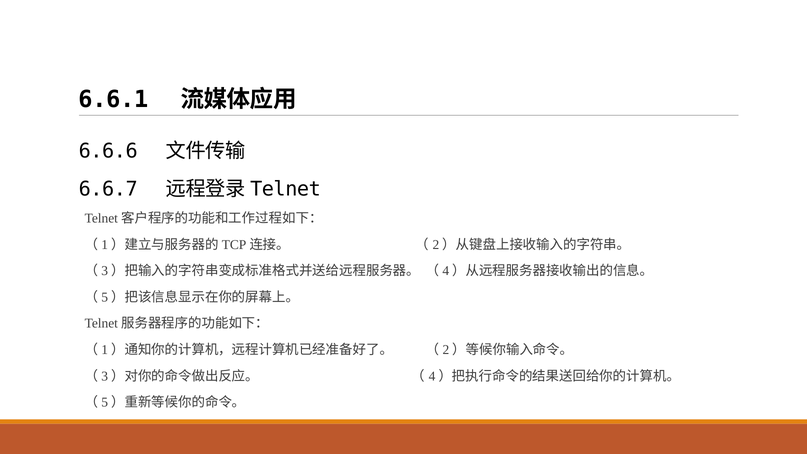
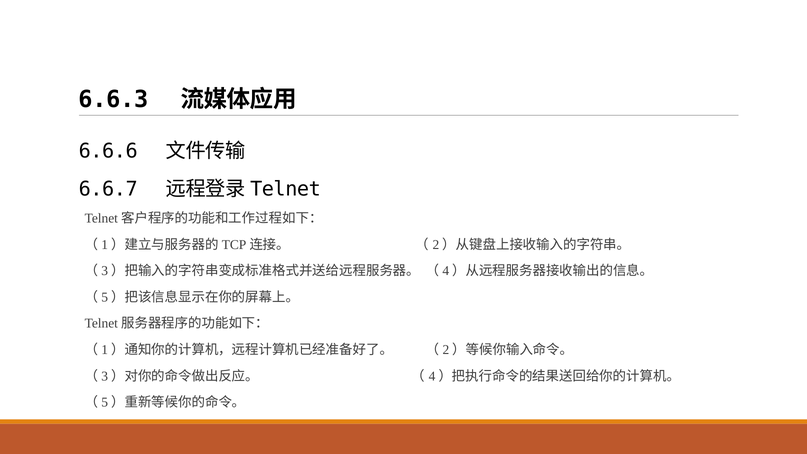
6.6.1: 6.6.1 -> 6.6.3 (113, 99)
